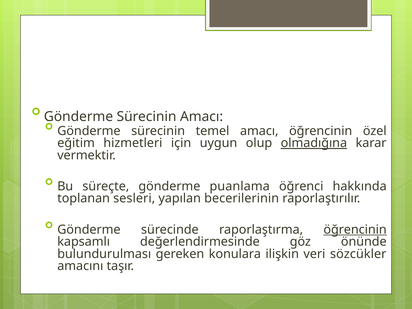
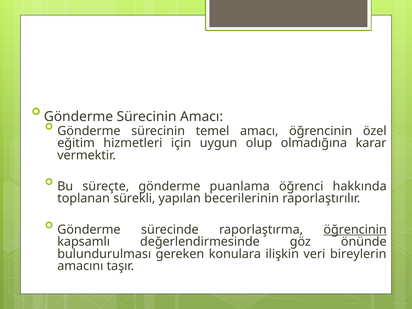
olmadığına underline: present -> none (314, 143)
sesleri: sesleri -> sürekli (134, 198)
sözcükler: sözcükler -> bireylerin (358, 254)
